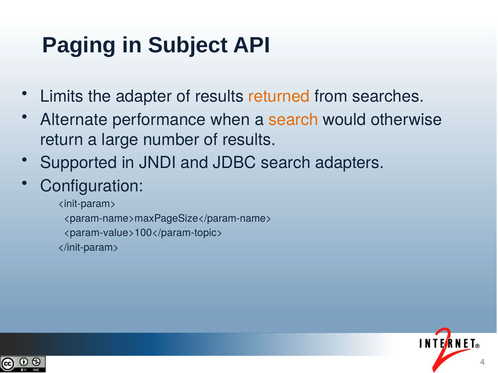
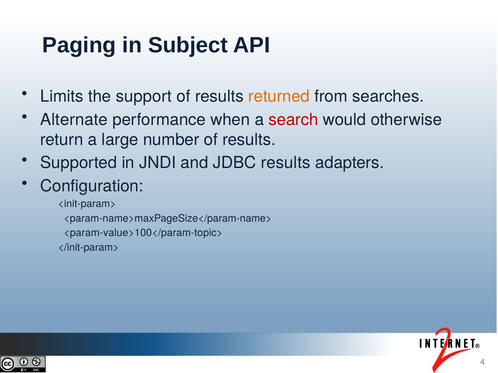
adapter: adapter -> support (144, 97)
search colour: orange -> red (293, 120)
JDBC search: search -> results (286, 163)
